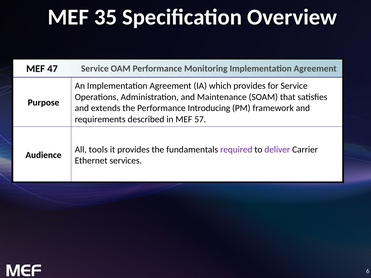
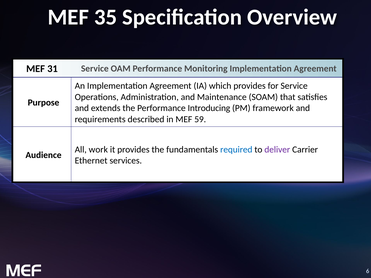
47: 47 -> 31 (53, 69)
57: 57 -> 59 (200, 119)
tools: tools -> work (98, 150)
required colour: purple -> blue (236, 150)
